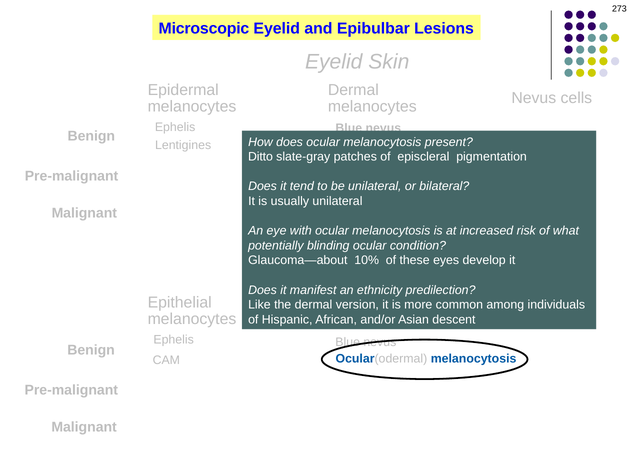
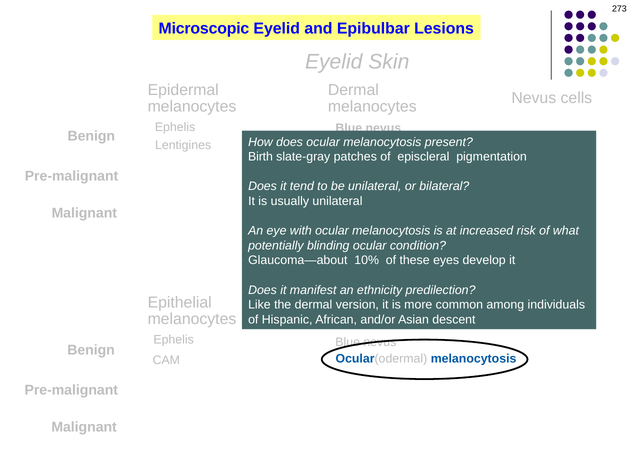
Ditto: Ditto -> Birth (260, 157)
